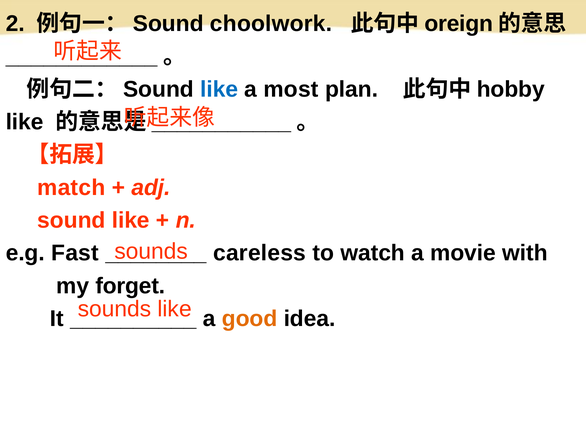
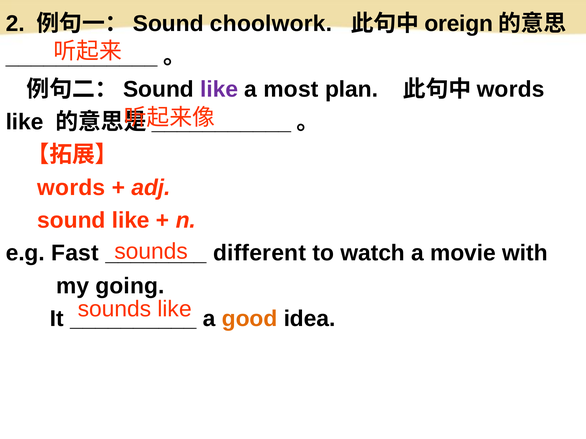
like colour: blue -> purple (219, 89)
hobby: hobby -> words (511, 89)
match: match -> words (71, 188)
careless: careless -> different (260, 253)
forget: forget -> going (130, 286)
